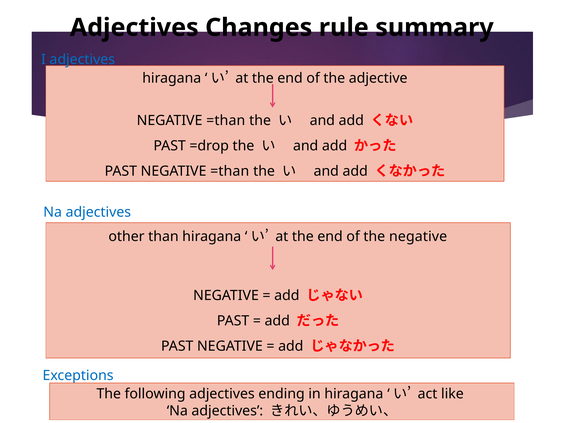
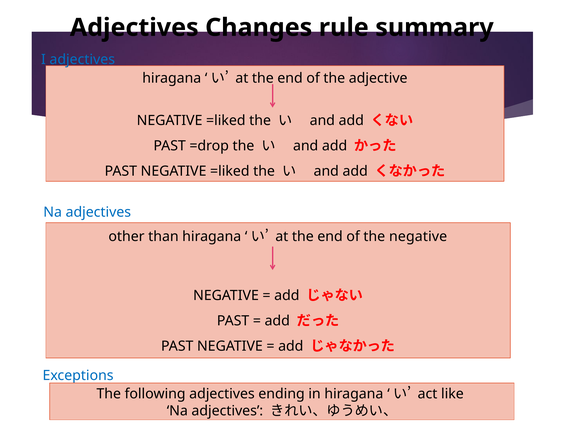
=than: =than -> =liked (226, 120)
PAST NEGATIVE =than: =than -> =liked (230, 171)
